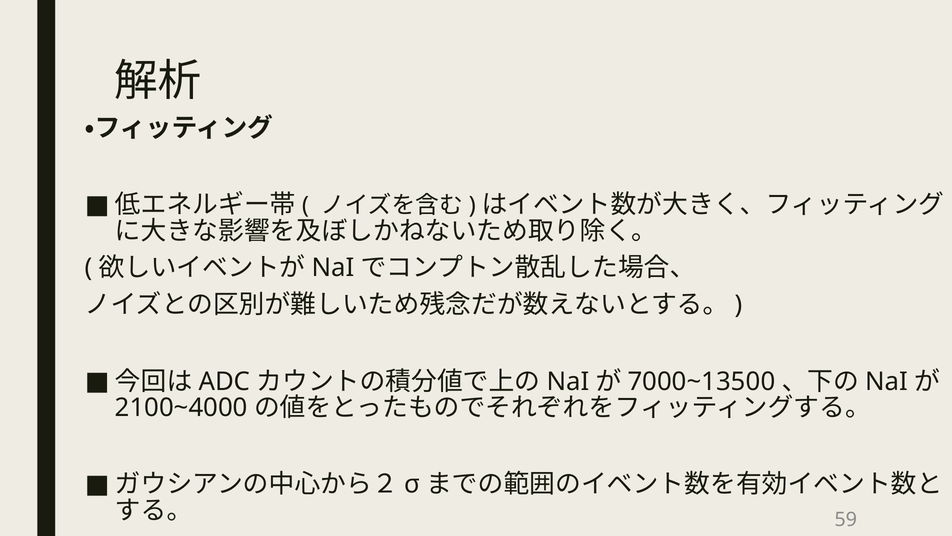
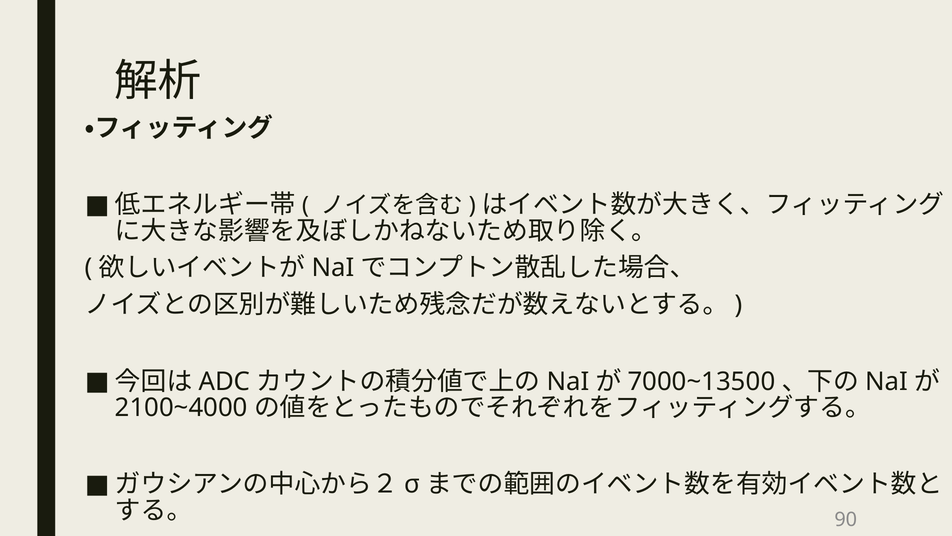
59: 59 -> 90 (846, 519)
